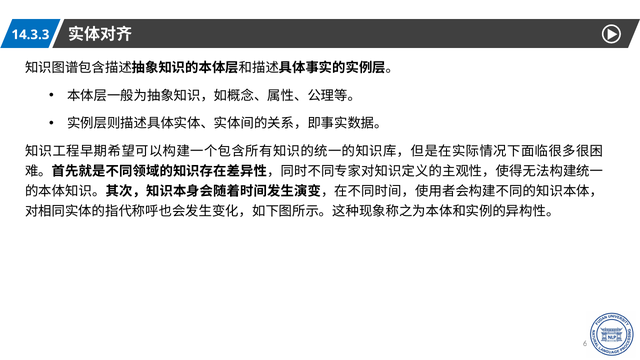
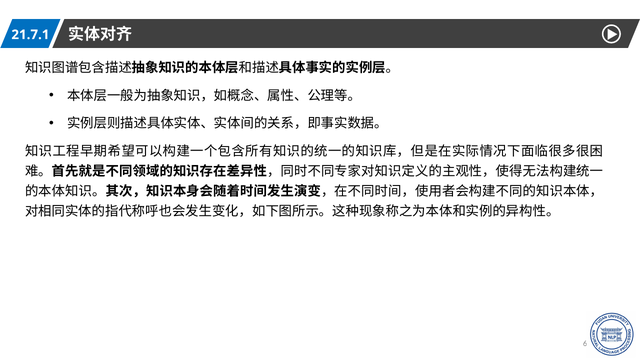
14.3.3: 14.3.3 -> 21.7.1 (30, 35)
